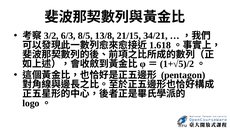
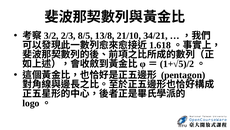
6/3: 6/3 -> 2/3 (68, 36)
21/15: 21/15 -> 21/10 (129, 36)
